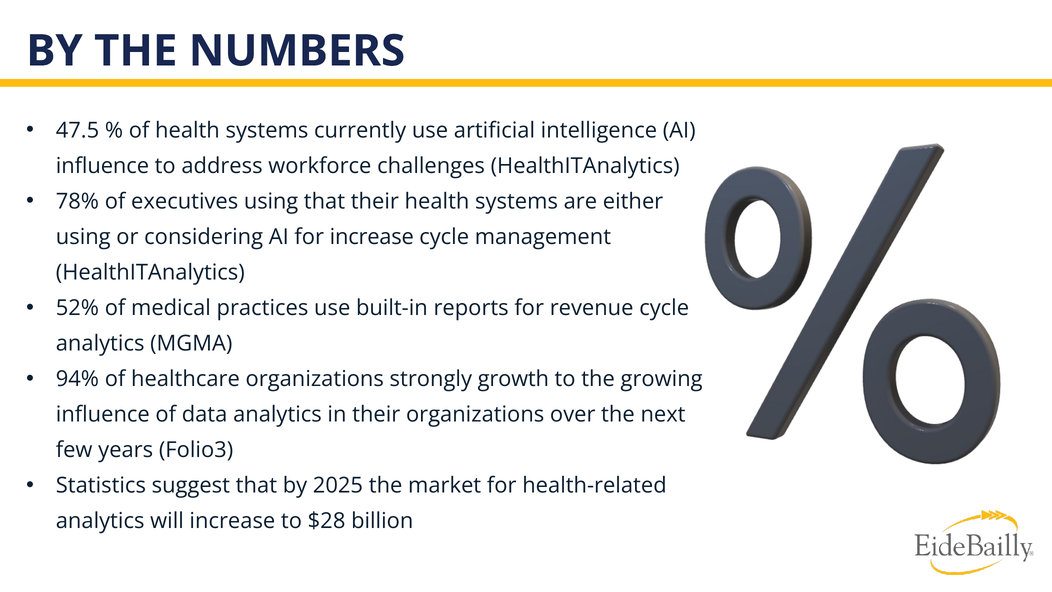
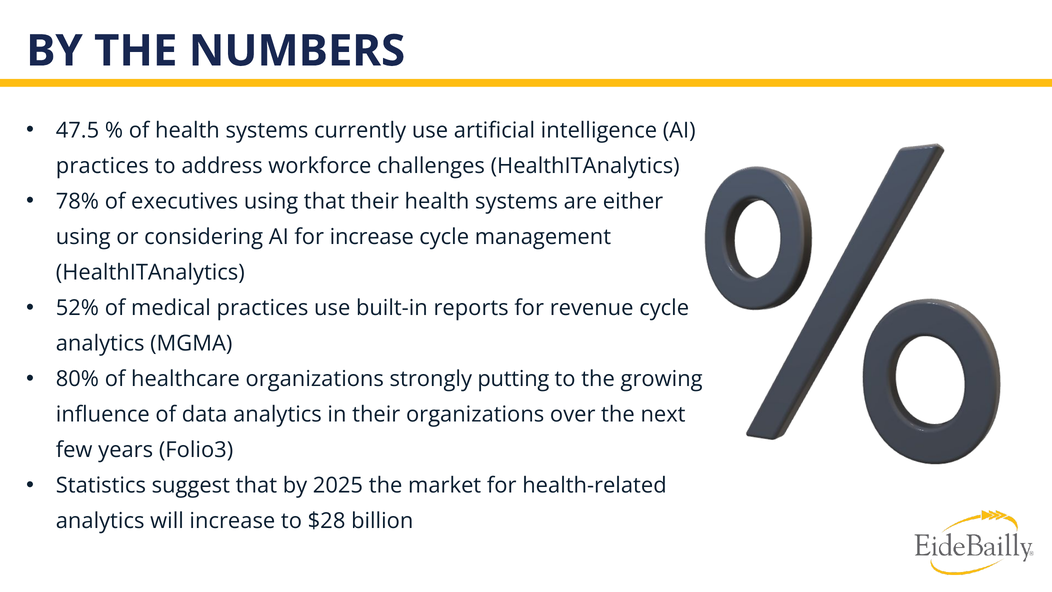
influence: influence -> practices (102, 166)
94%: 94% -> 80% (77, 379)
growth: growth -> putting (513, 379)
